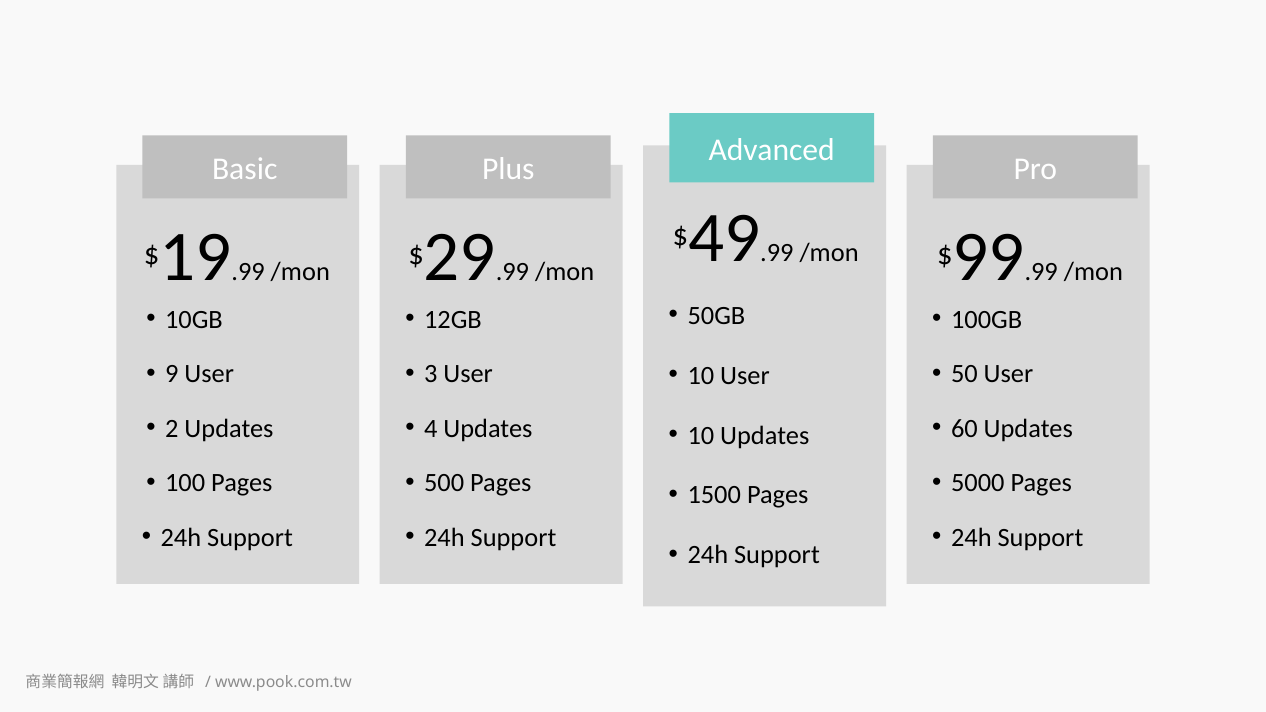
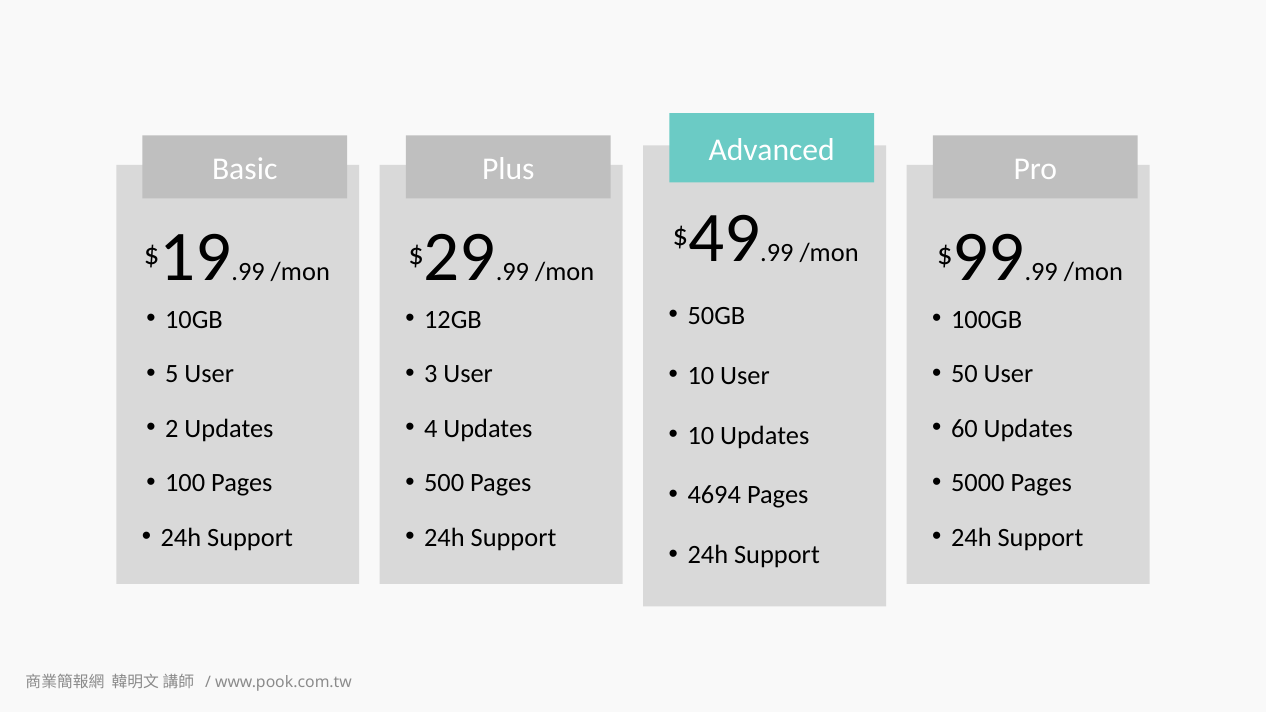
9: 9 -> 5 (172, 374)
1500: 1500 -> 4694 (714, 495)
